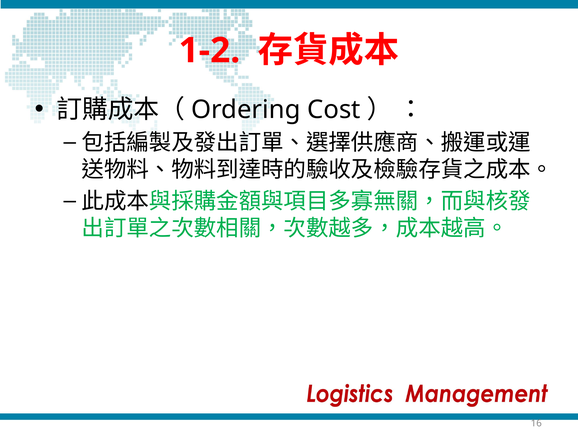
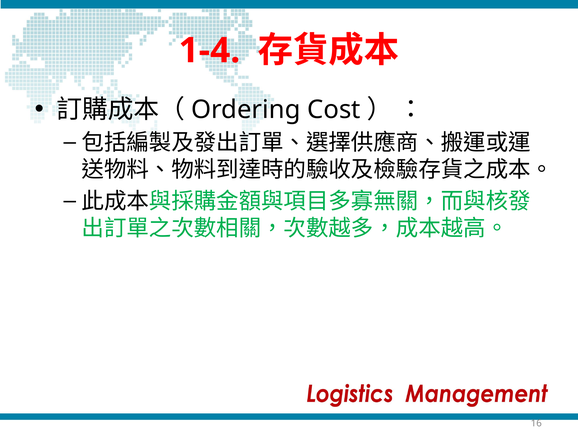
1-2: 1-2 -> 1-4 (209, 51)
